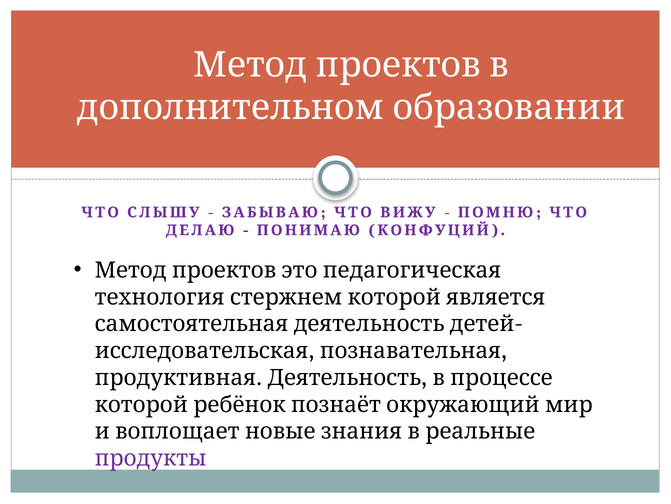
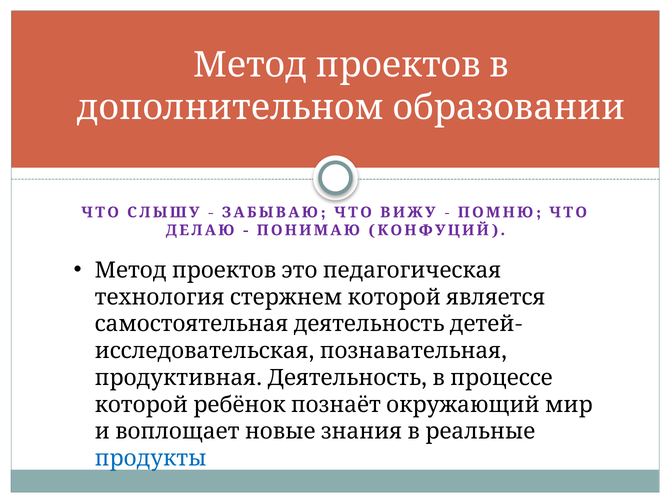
продукты colour: purple -> blue (151, 458)
